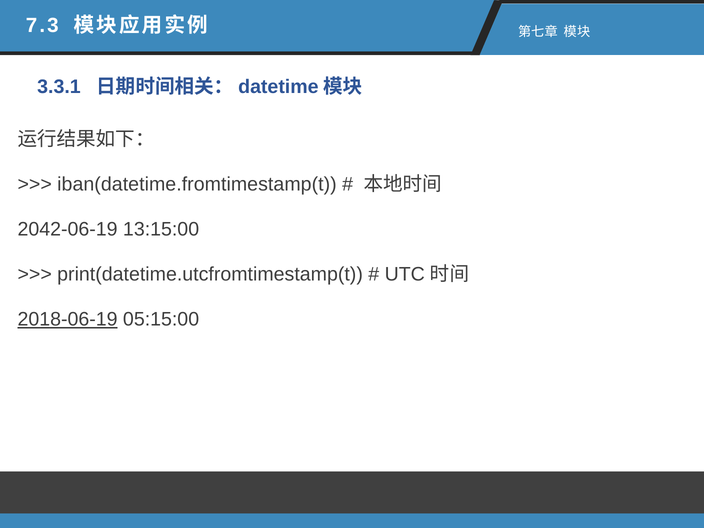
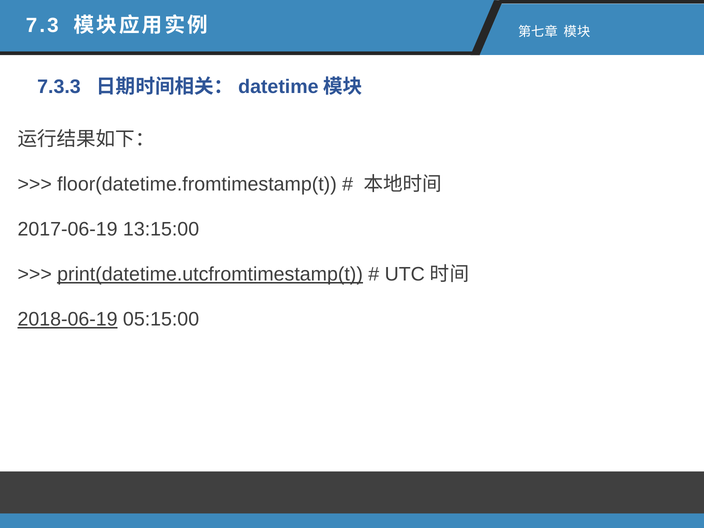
3.3.1: 3.3.1 -> 7.3.3 (59, 87)
iban(datetime.fromtimestamp(t: iban(datetime.fromtimestamp(t -> floor(datetime.fromtimestamp(t (197, 184)
2042-06-19: 2042-06-19 -> 2017-06-19 (68, 229)
print(datetime.utcfromtimestamp(t underline: none -> present (210, 274)
